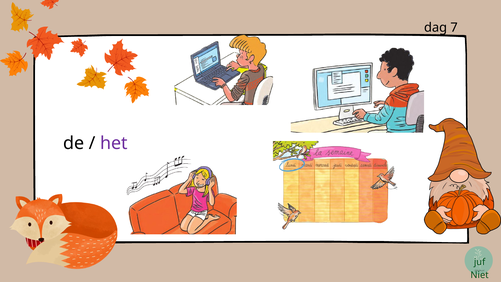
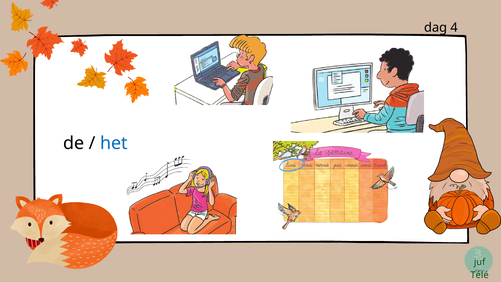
7: 7 -> 4 (454, 28)
het colour: purple -> blue (114, 143)
Niet: Niet -> Télé (480, 275)
